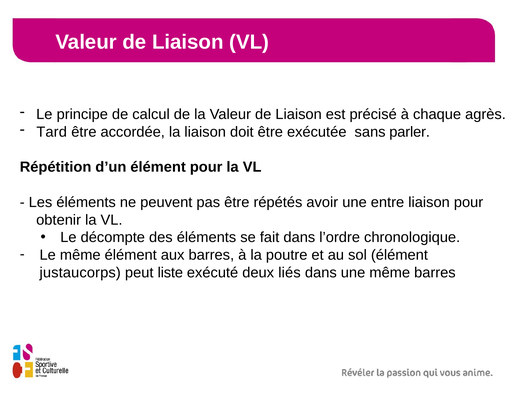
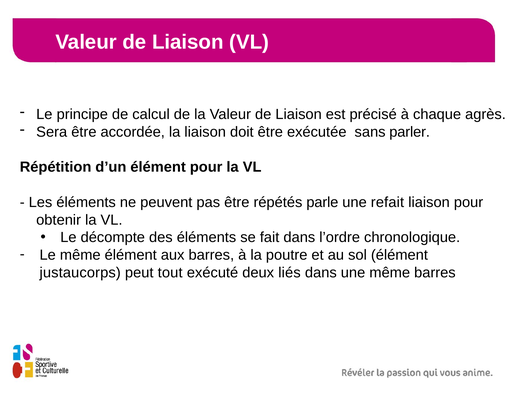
Tard: Tard -> Sera (52, 132)
avoir: avoir -> parle (322, 202)
entre: entre -> refait (387, 202)
liste: liste -> tout (170, 273)
